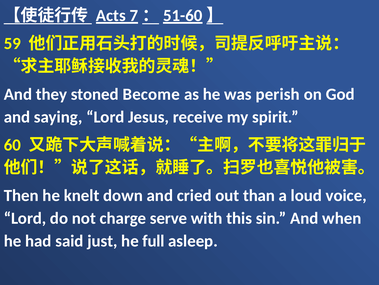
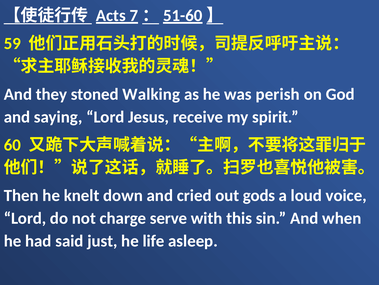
Become: Become -> Walking (151, 94)
than: than -> gods (259, 195)
full: full -> life (153, 240)
